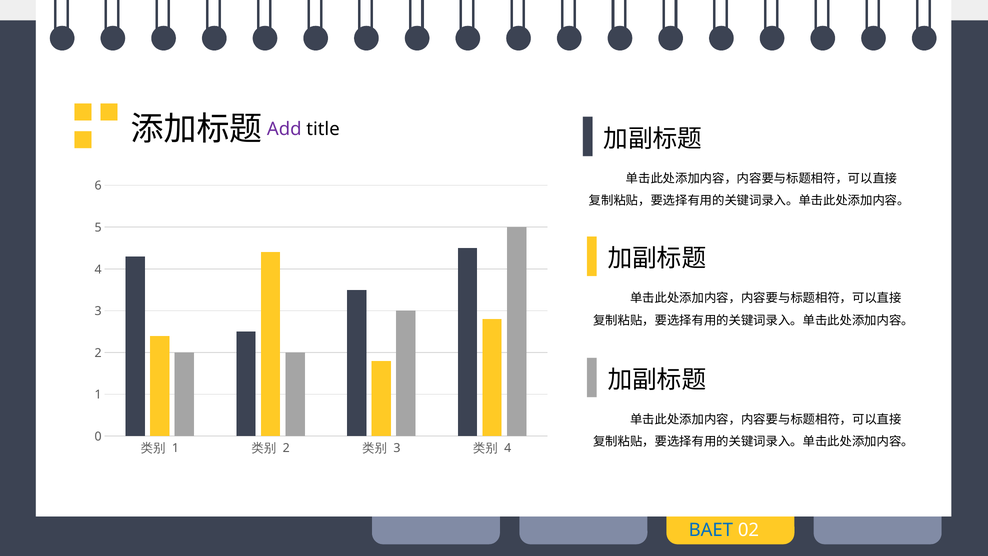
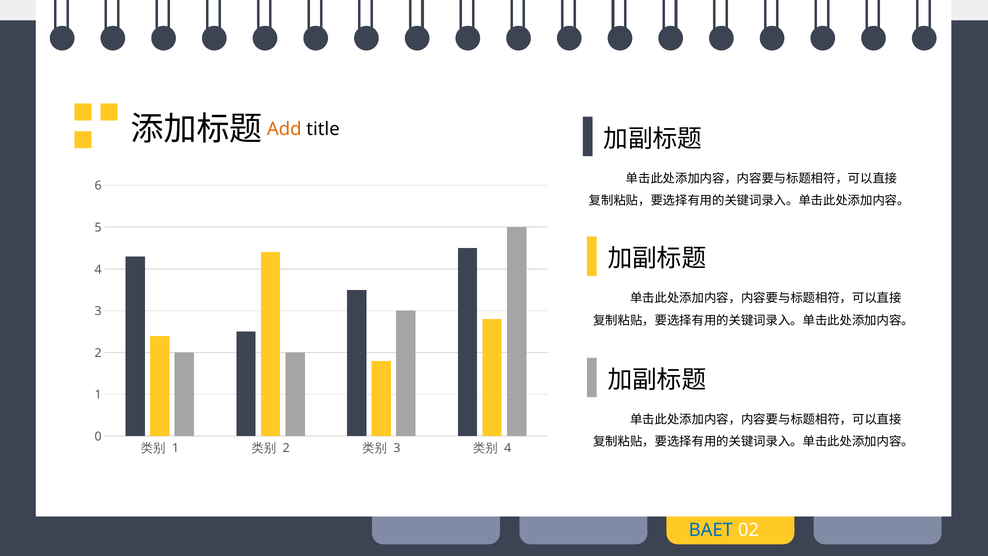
Add colour: purple -> orange (284, 129)
